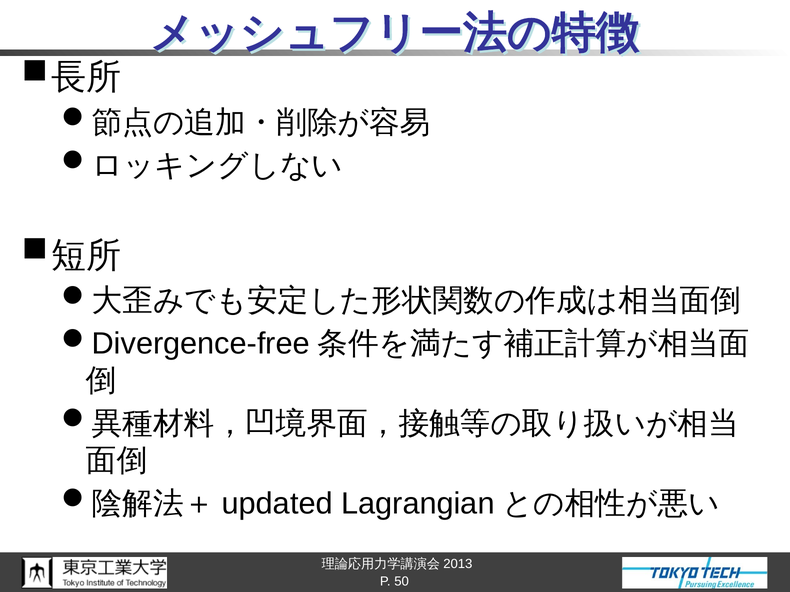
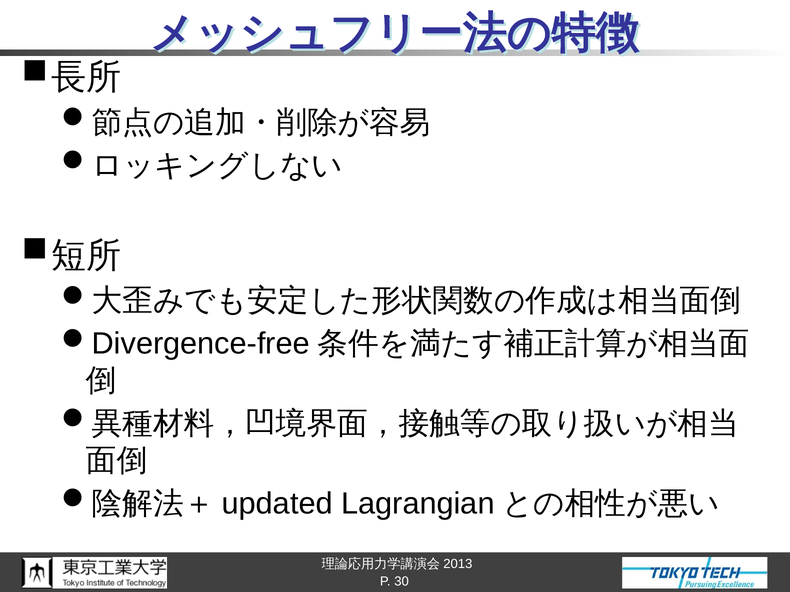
50: 50 -> 30 (402, 582)
